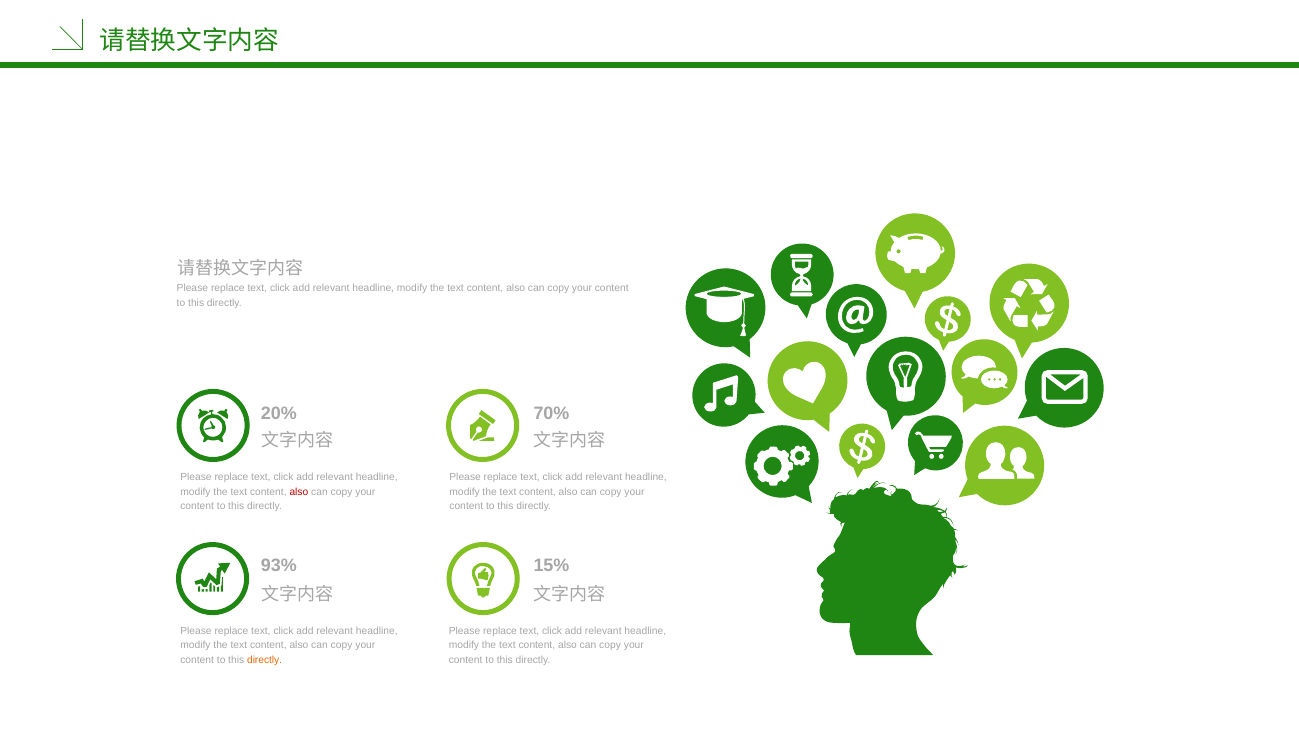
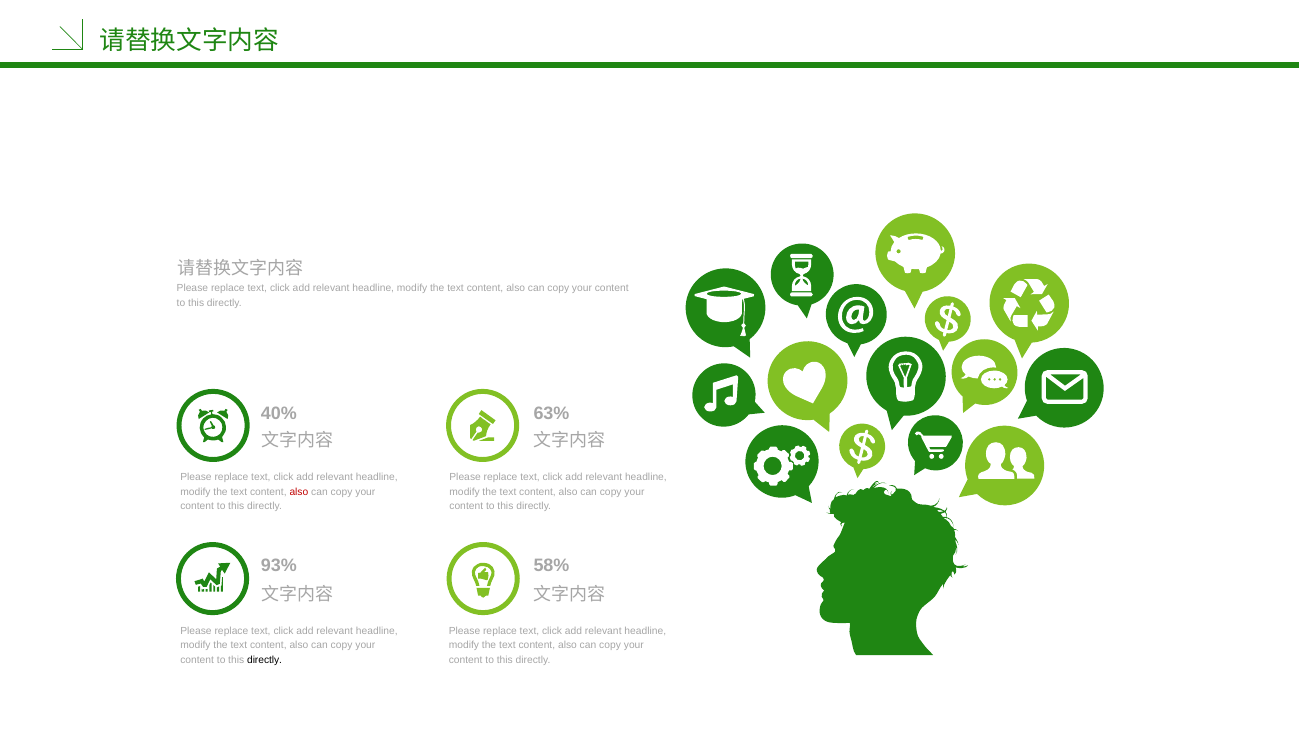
20%: 20% -> 40% (279, 414)
70%: 70% -> 63% (551, 414)
15%: 15% -> 58% (551, 567)
directly colour: orange -> black (265, 661)
